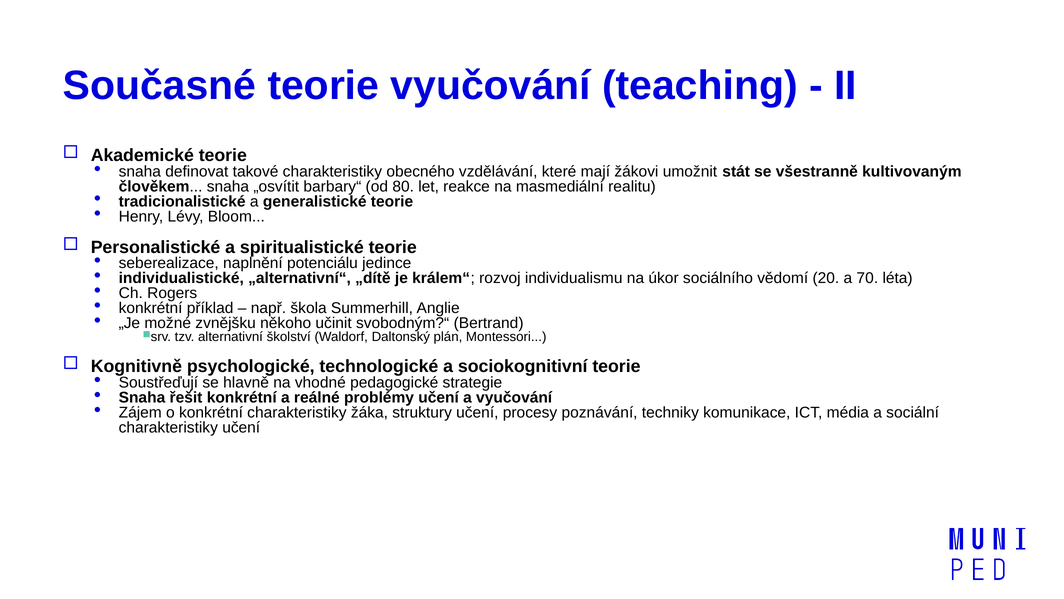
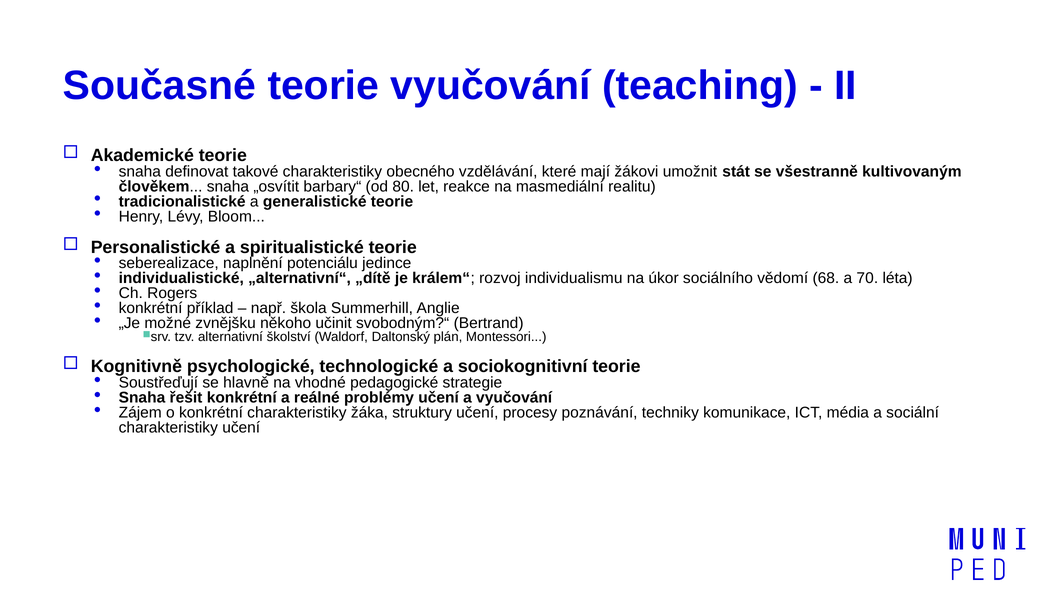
20: 20 -> 68 (826, 278)
